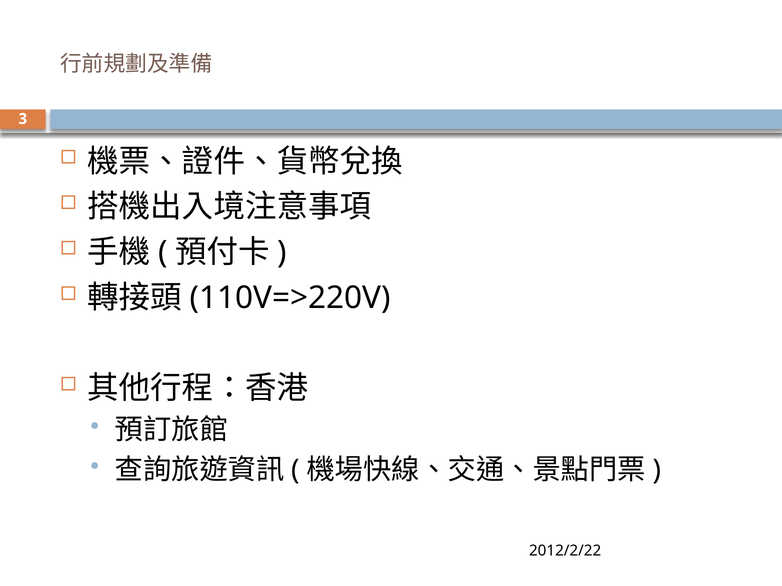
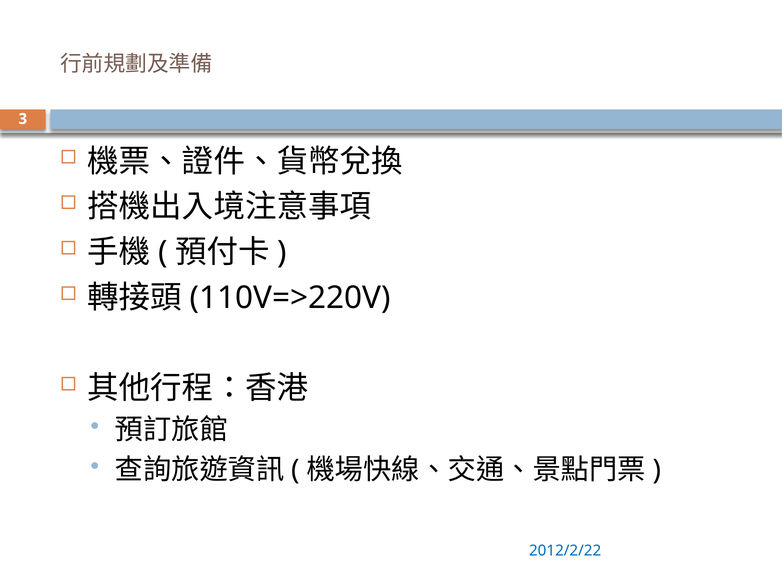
2012/2/22 colour: black -> blue (565, 551)
